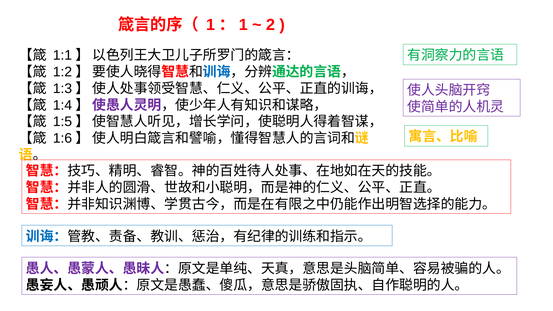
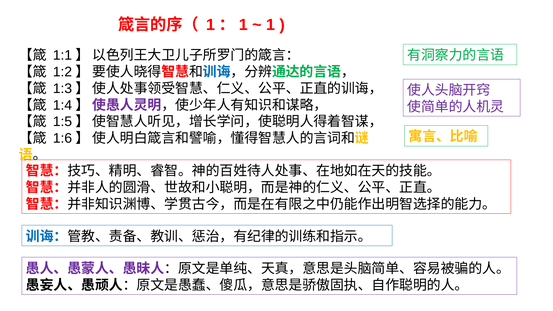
2: 2 -> 1 (271, 25)
